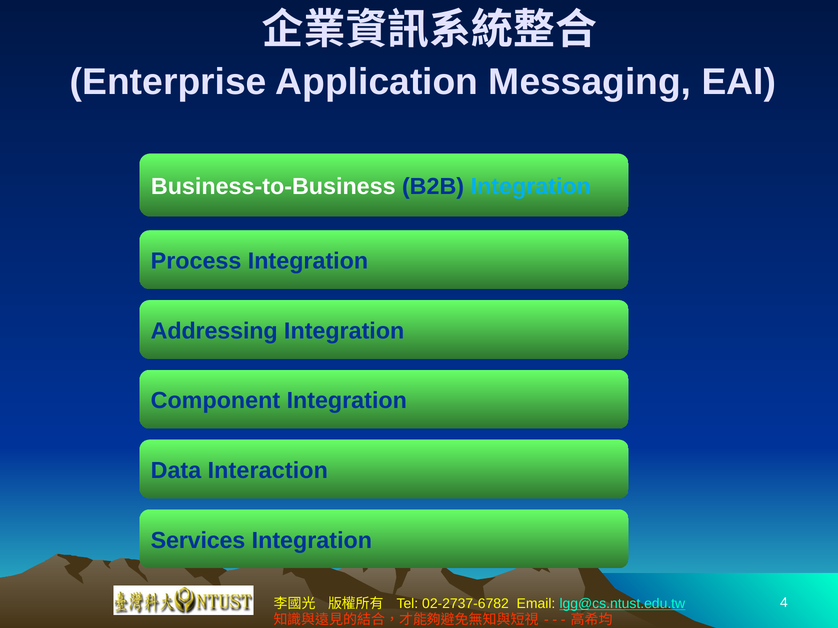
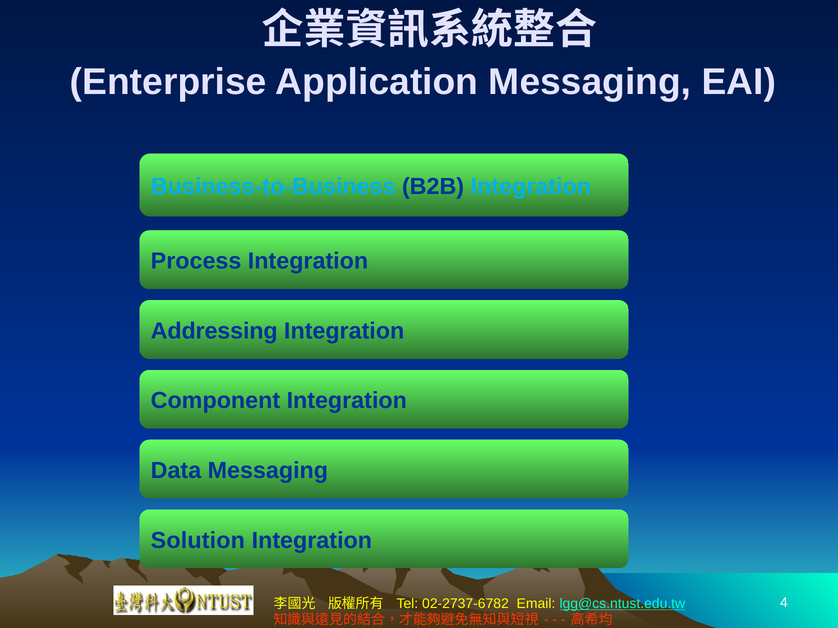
Business-to-Business colour: white -> light blue (273, 187)
Data Interaction: Interaction -> Messaging (268, 471)
Services: Services -> Solution (198, 541)
